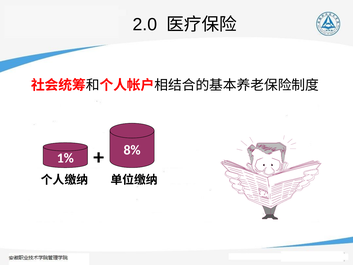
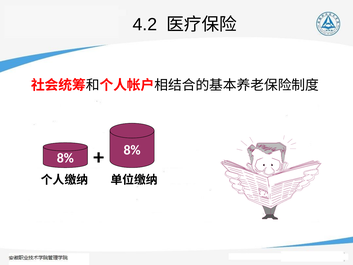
2.0: 2.0 -> 4.2 (145, 25)
1%: 1% -> 8% (65, 158)
